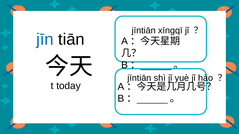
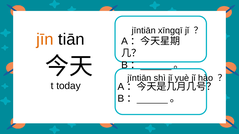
jīn colour: blue -> orange (45, 39)
